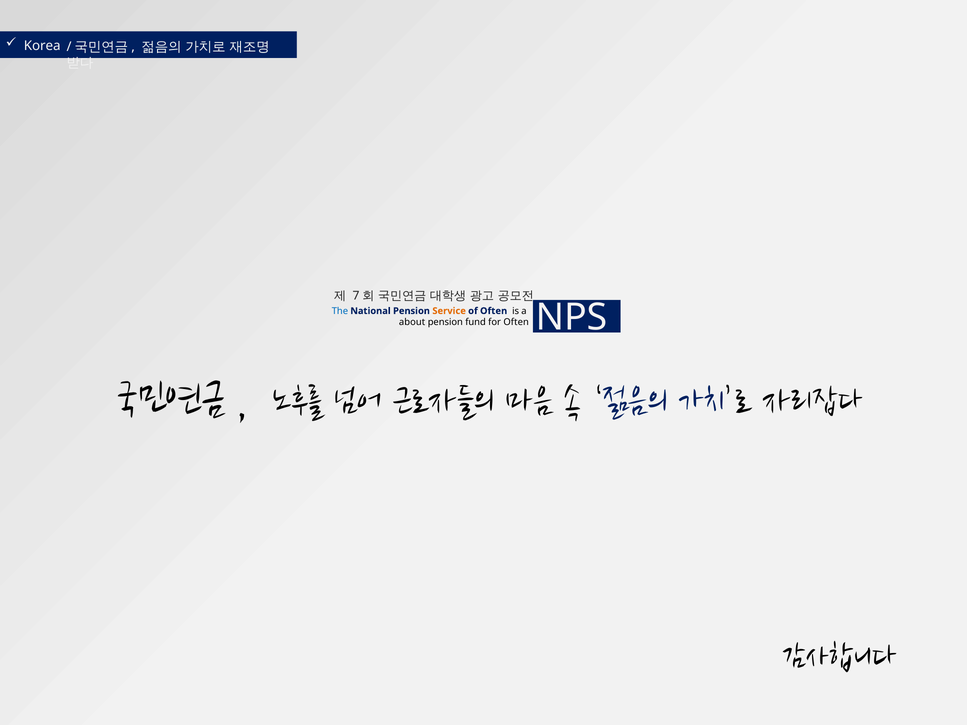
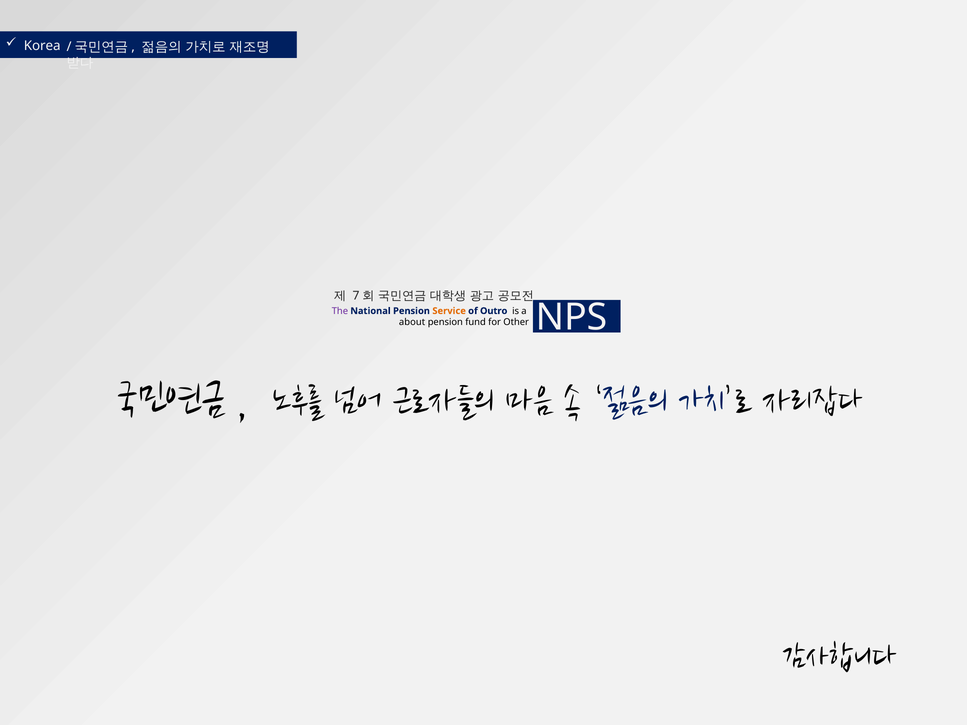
The colour: blue -> purple (340, 311)
of Often: Often -> Outro (494, 311)
for Often: Often -> Other (516, 322)
